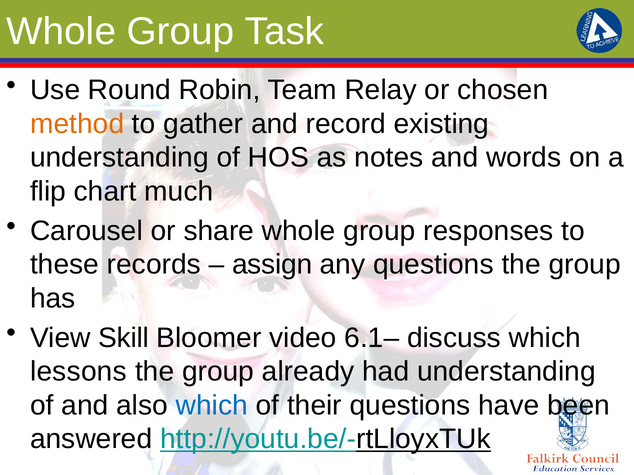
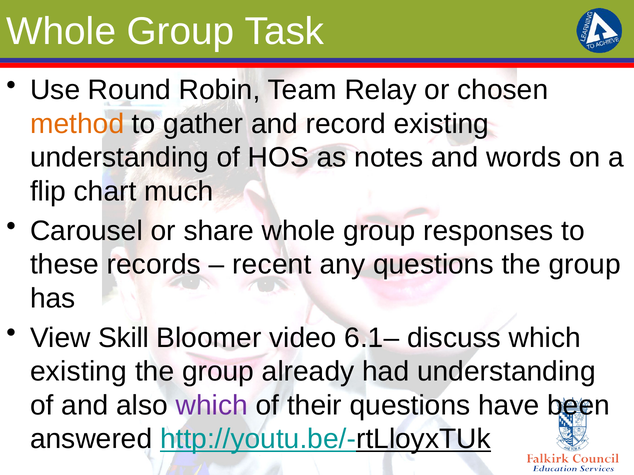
assign: assign -> recent (272, 265)
lessons: lessons -> existing (79, 372)
which colour: blue -> purple (212, 406)
